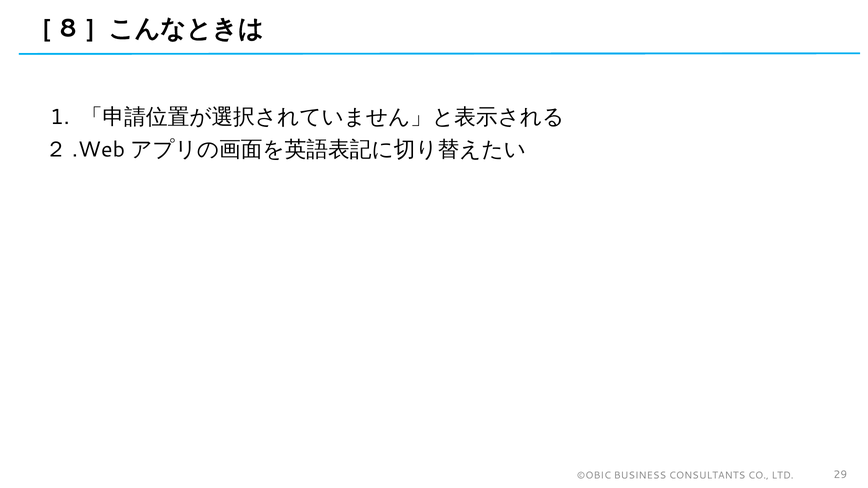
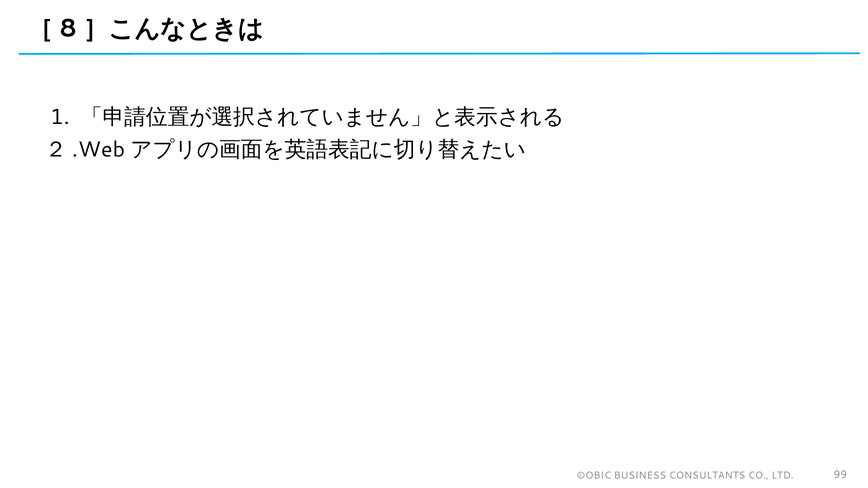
29: 29 -> 99 (840, 475)
